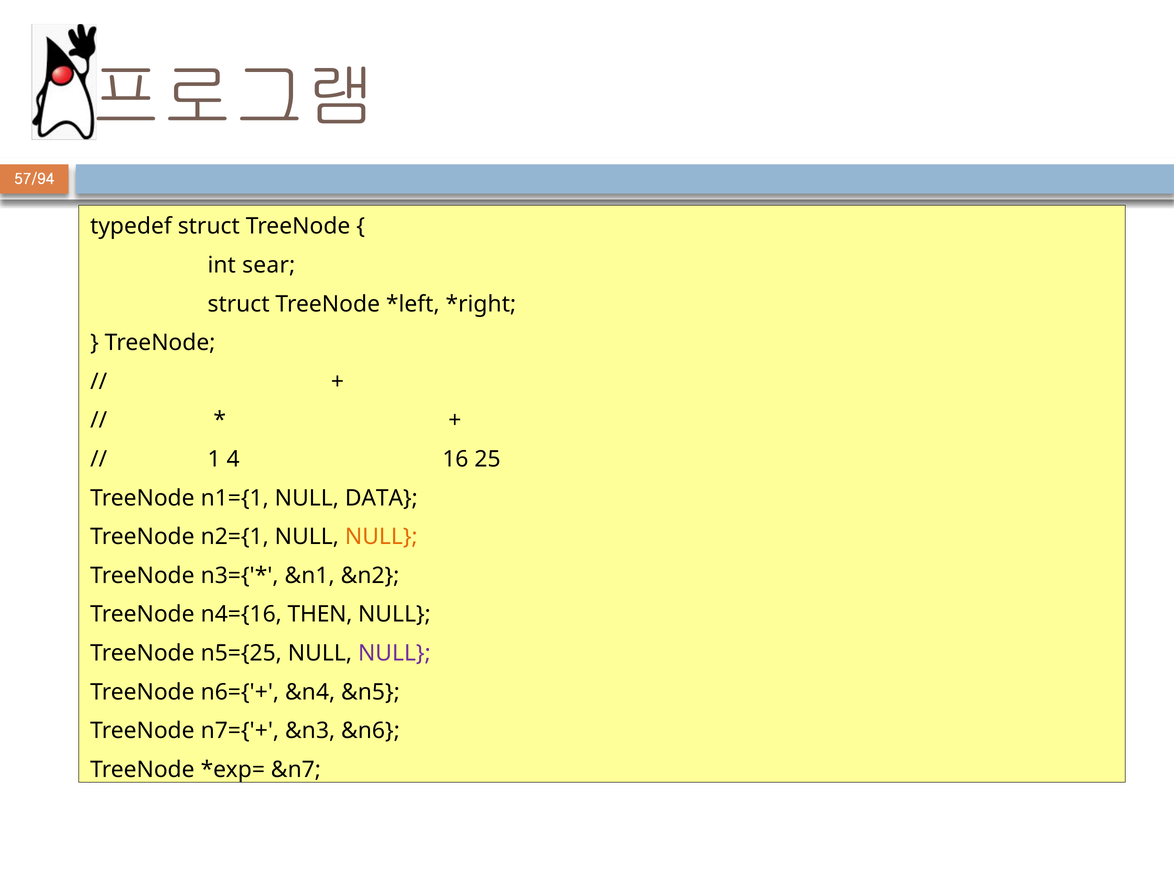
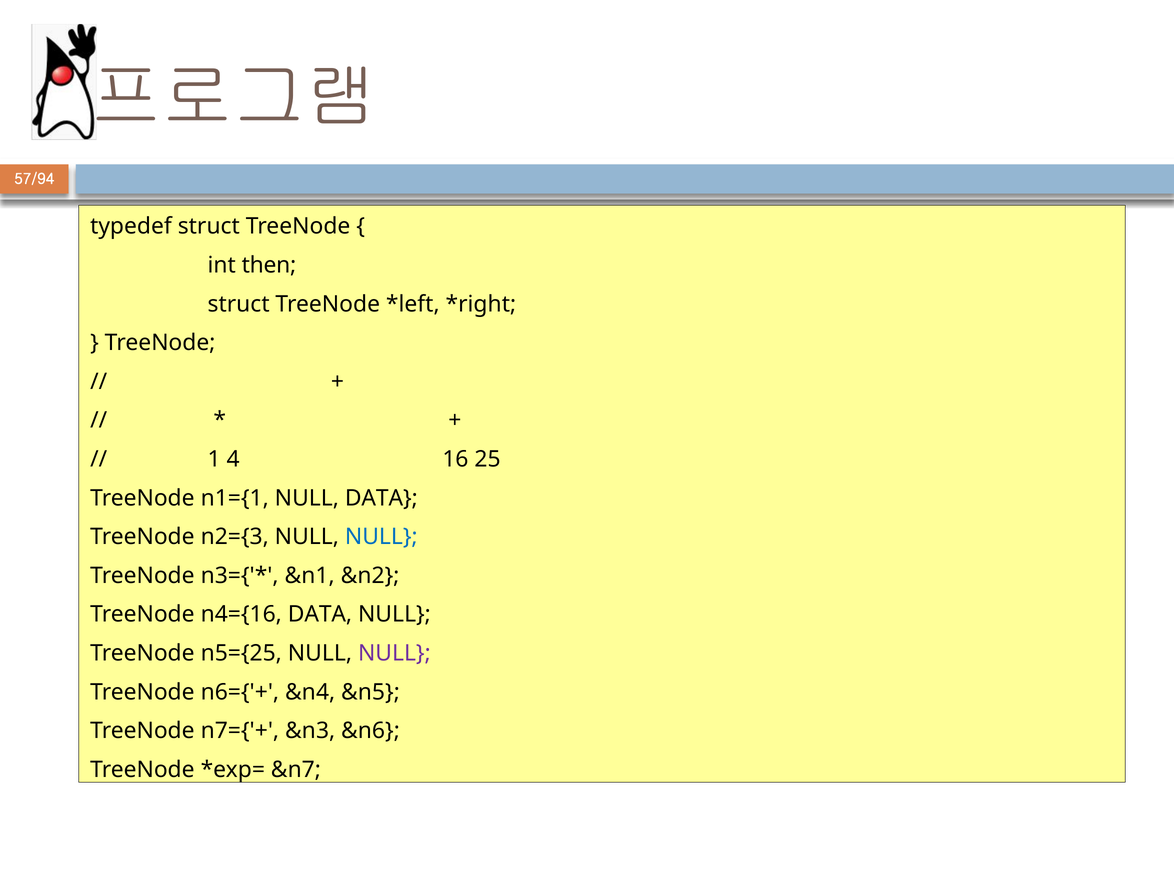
sear: sear -> then (269, 265)
n2={1: n2={1 -> n2={3 (235, 537)
NULL colour: orange -> blue (381, 537)
n4={16 THEN: THEN -> DATA (320, 615)
